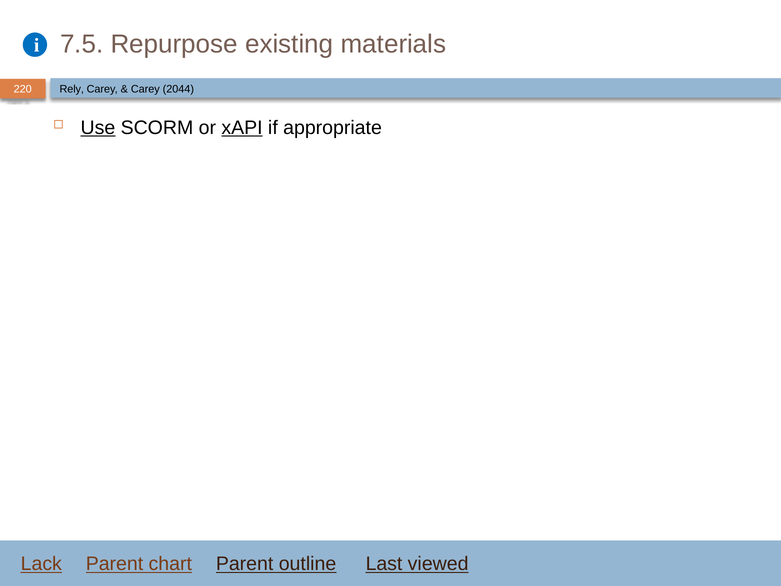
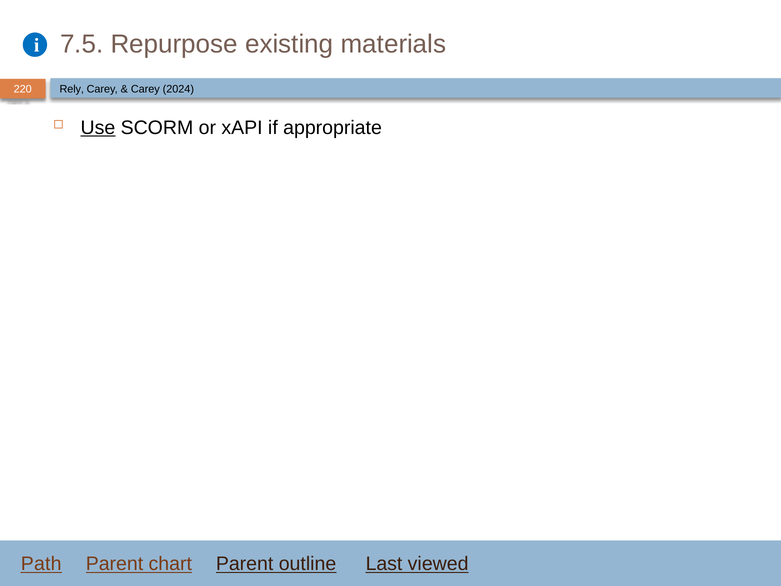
2044: 2044 -> 2024 (178, 89)
xAPI underline: present -> none (242, 128)
Lack: Lack -> Path (41, 564)
